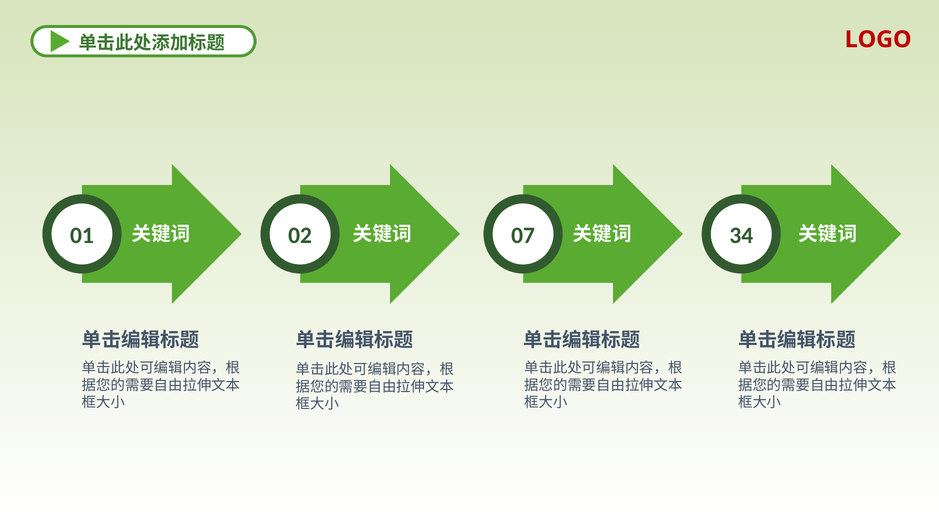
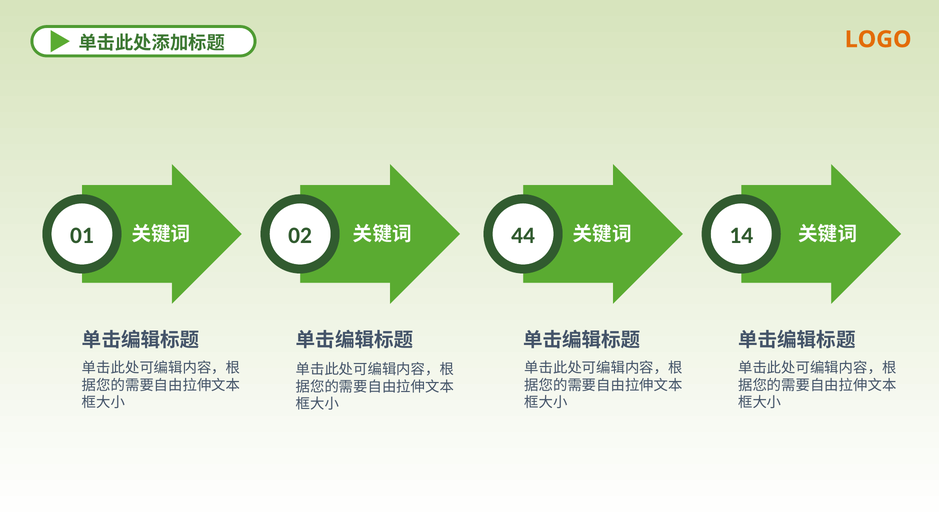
LOGO colour: red -> orange (878, 39)
07: 07 -> 44 (523, 236)
34: 34 -> 14 (741, 236)
